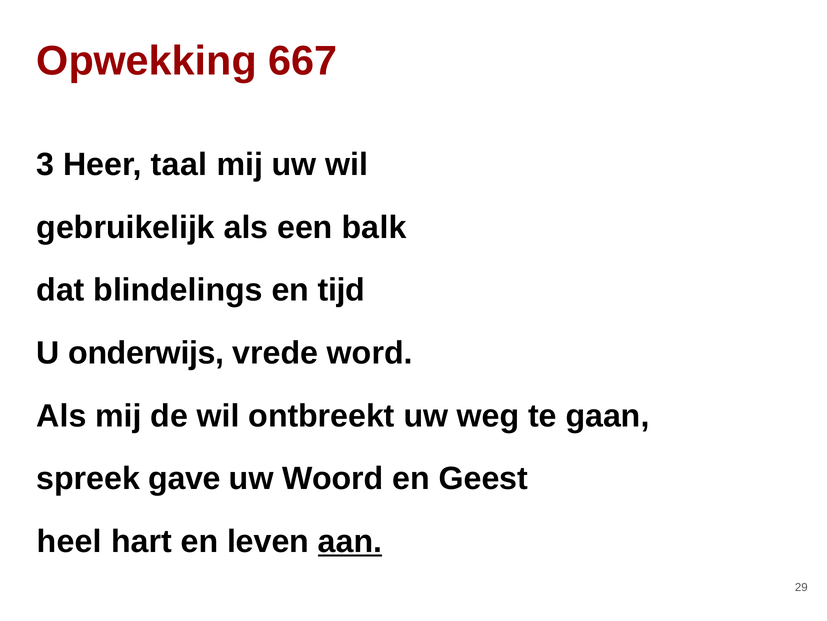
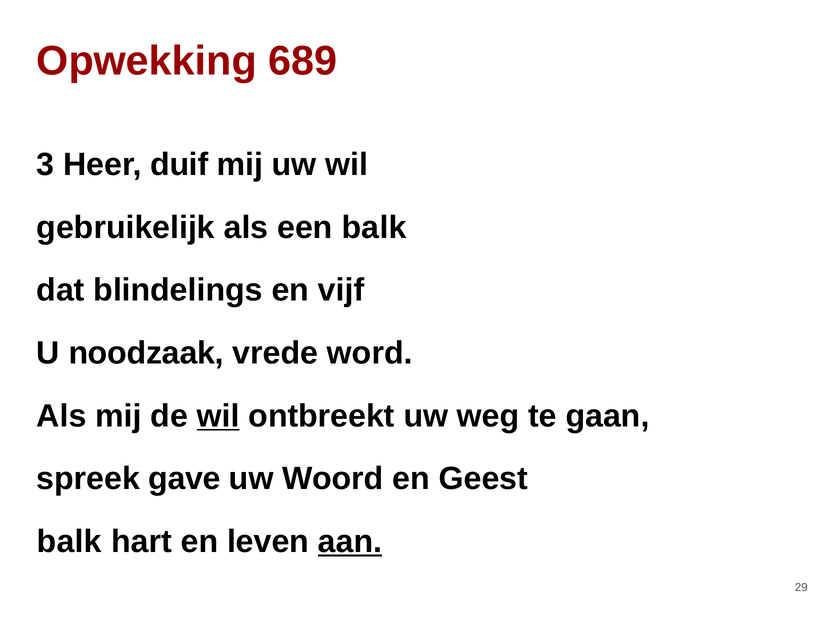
667: 667 -> 689 (303, 61)
taal: taal -> duif (179, 164)
tijd: tijd -> vijf (341, 290)
onderwijs: onderwijs -> noodzaak (146, 353)
wil underline: none -> present (218, 415)
heel: heel -> balk (69, 541)
